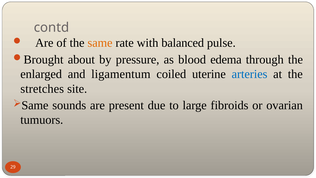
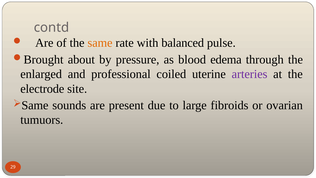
ligamentum: ligamentum -> professional (121, 74)
arteries colour: blue -> purple (250, 74)
stretches: stretches -> electrode (42, 89)
